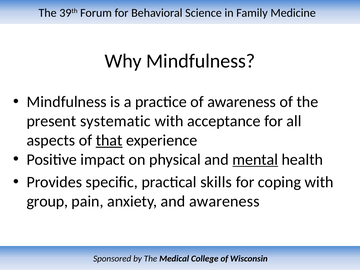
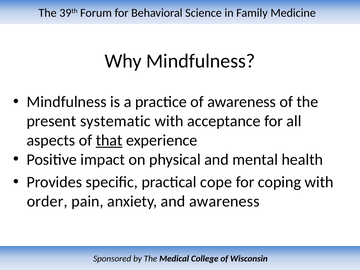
mental underline: present -> none (255, 159)
skills: skills -> cope (216, 182)
group: group -> order (47, 201)
